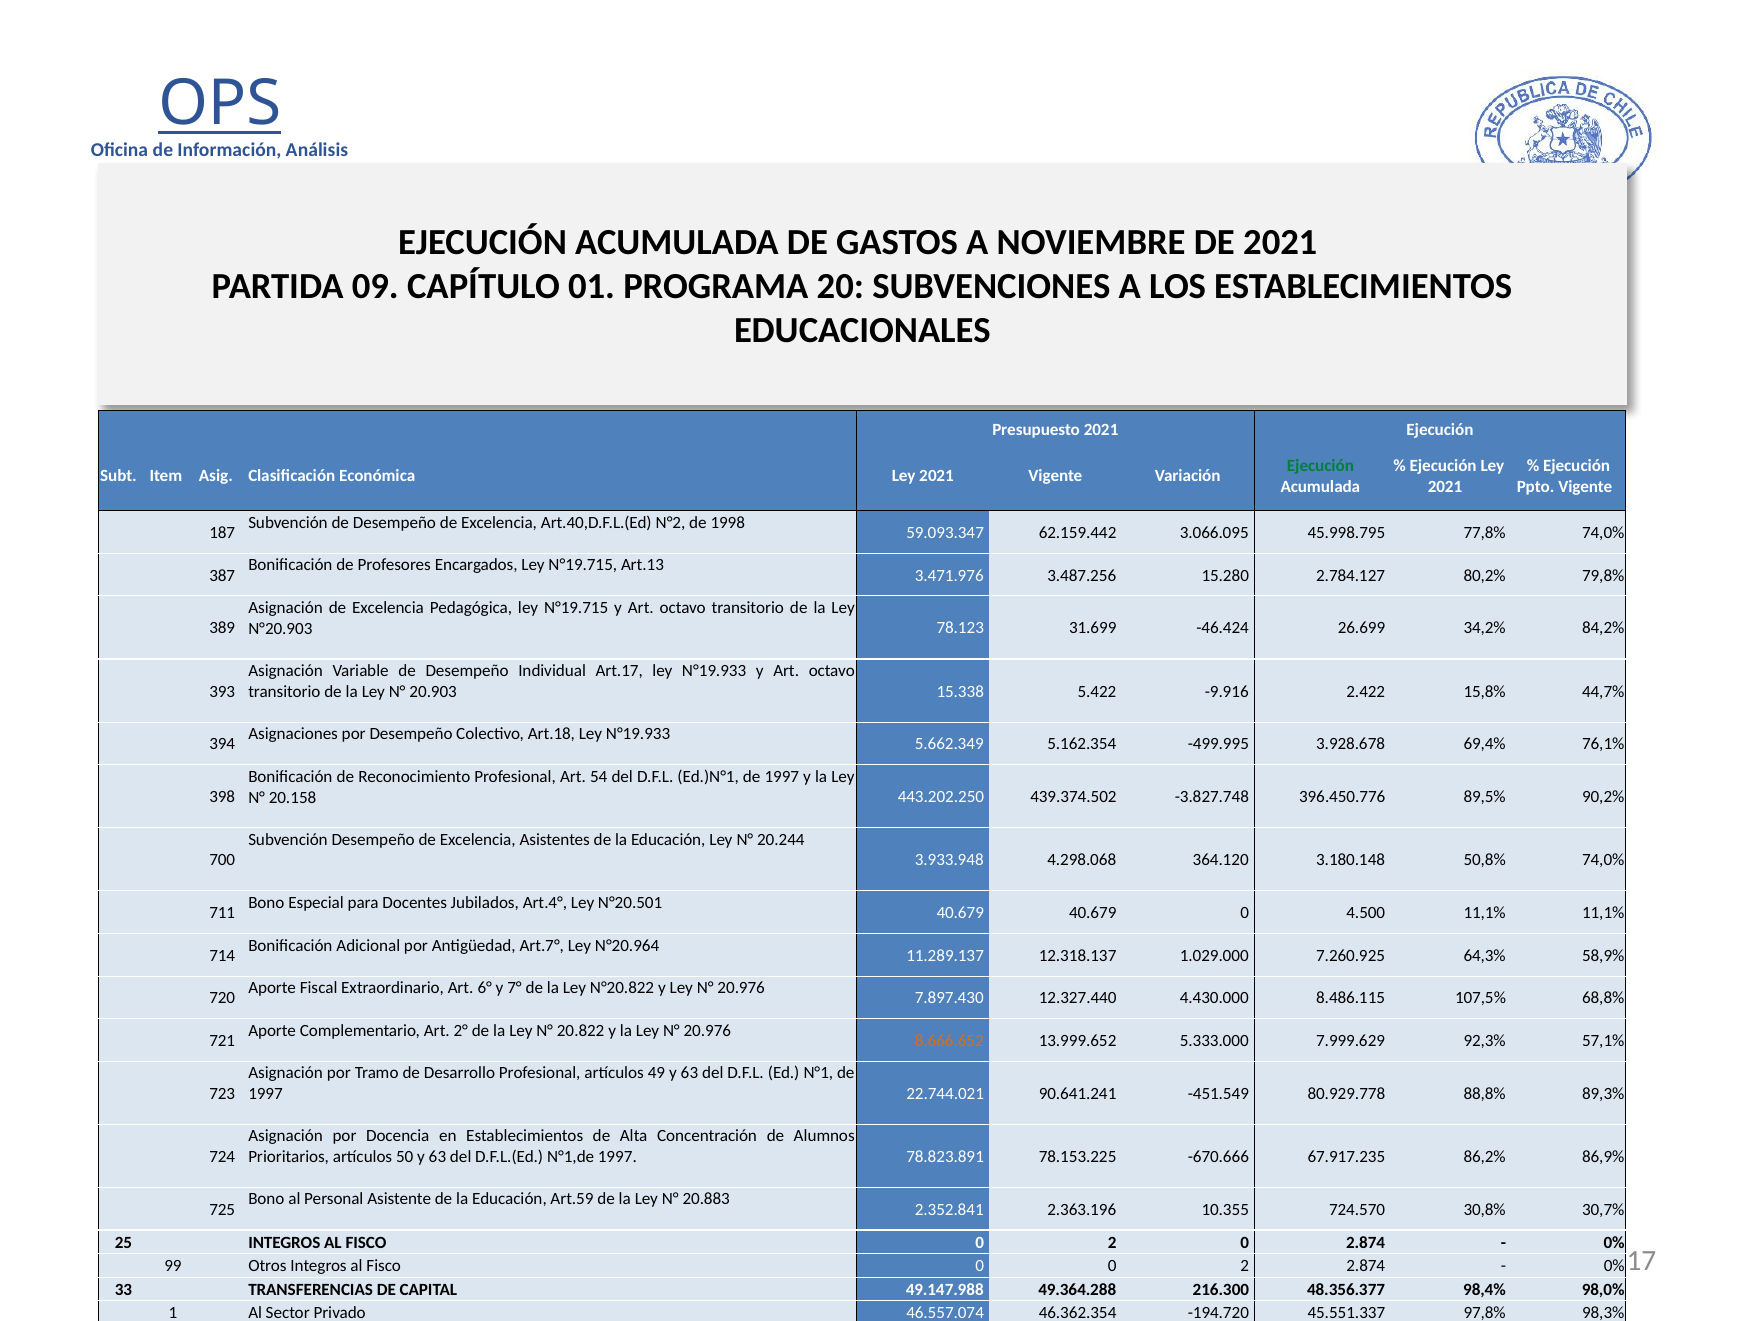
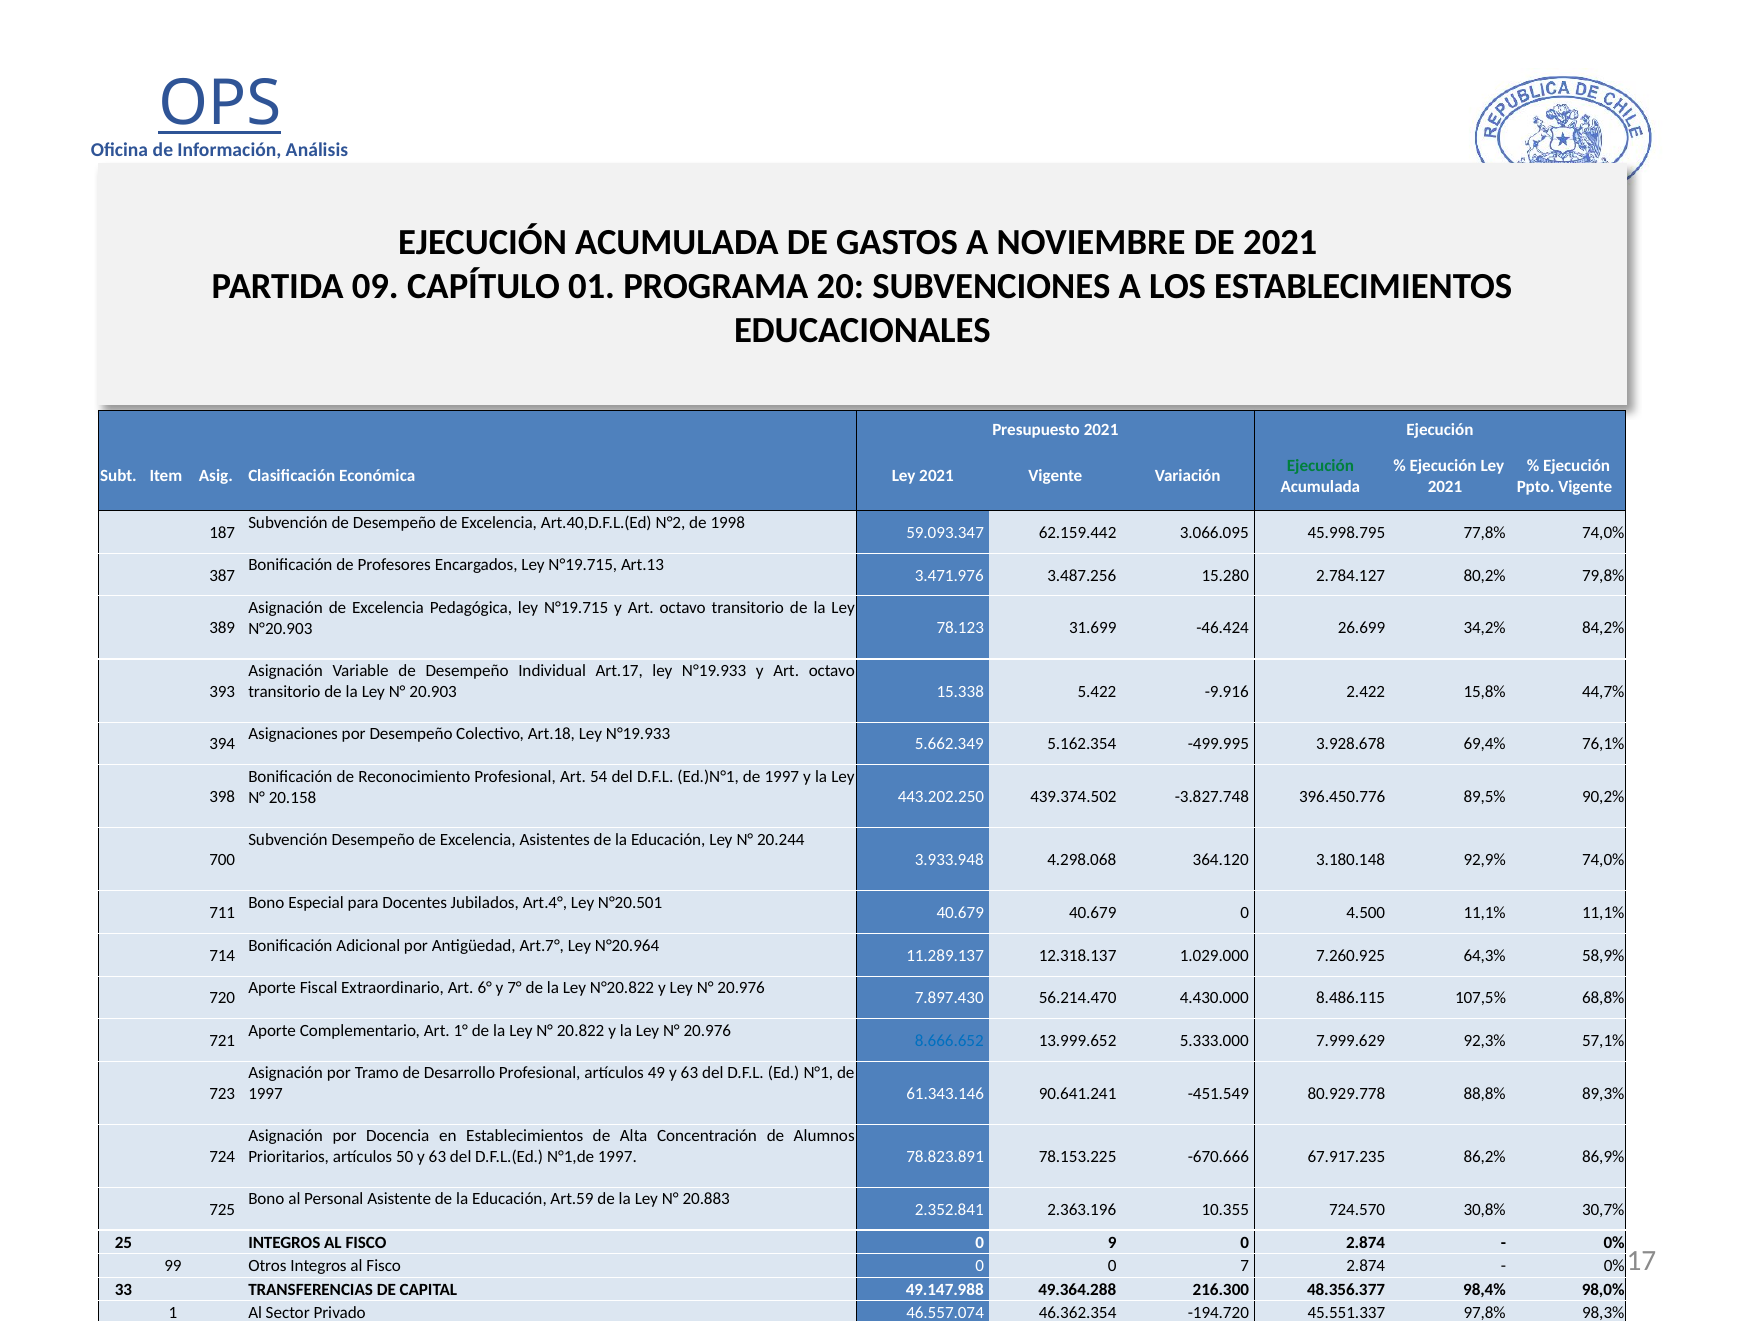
50,8%: 50,8% -> 92,9% (1485, 861)
12.327.440: 12.327.440 -> 56.214.470 (1078, 999)
2°: 2° -> 1° (461, 1031)
8.666.652 colour: orange -> blue (949, 1041)
22.744.021: 22.744.021 -> 61.343.146 (945, 1094)
2: 2 -> 9 (1112, 1243)
2: 2 -> 7 (1245, 1267)
